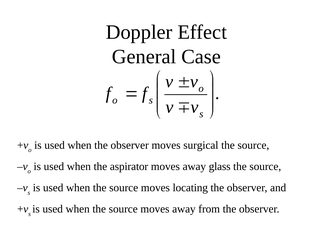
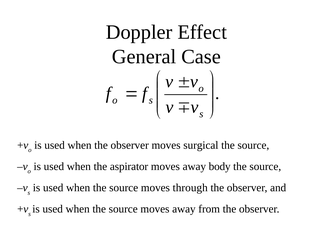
glass: glass -> body (220, 166)
locating: locating -> through (190, 188)
